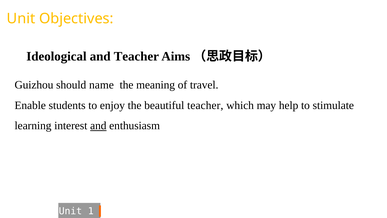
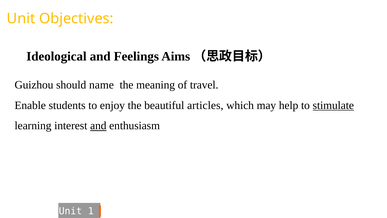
and Teacher: Teacher -> Feelings (136, 56)
beautiful teacher: teacher -> articles (205, 105)
stimulate underline: none -> present (333, 105)
